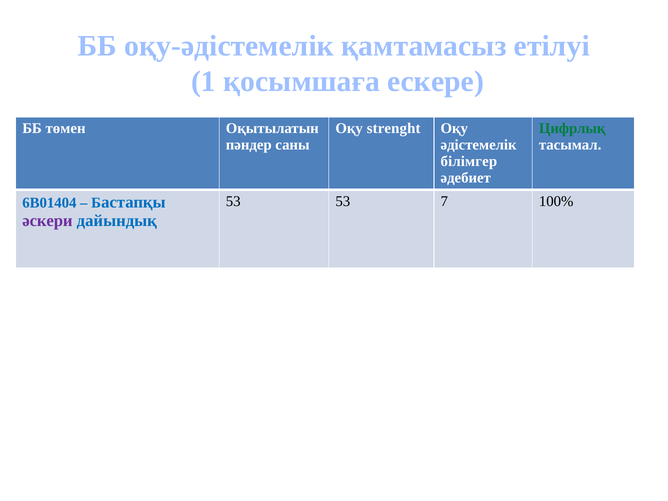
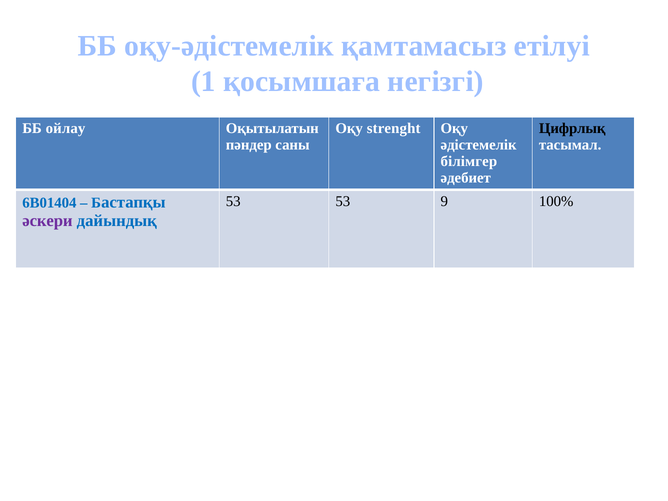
ескере: ескере -> негізгі (436, 82)
төмен: төмен -> ойлау (66, 129)
Цифрлық colour: green -> black (572, 129)
7: 7 -> 9 (444, 201)
